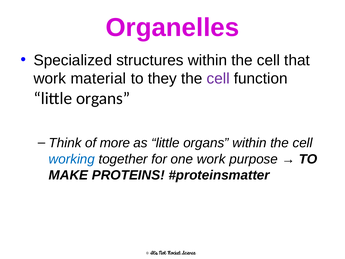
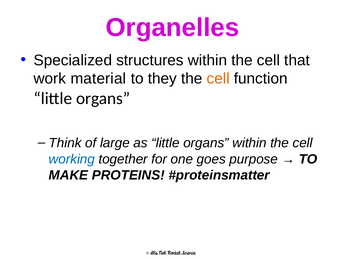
cell colour: purple -> orange (218, 79)
more: more -> large (115, 143)
one work: work -> goes (211, 159)
